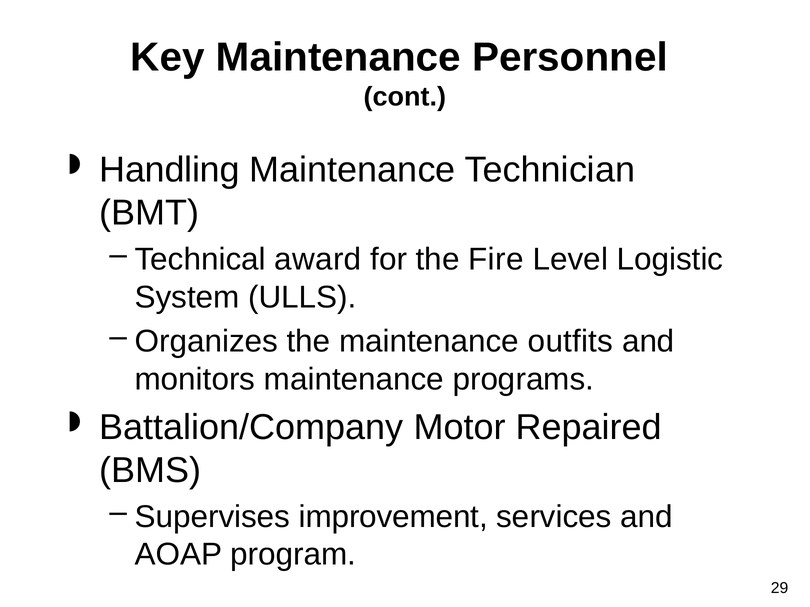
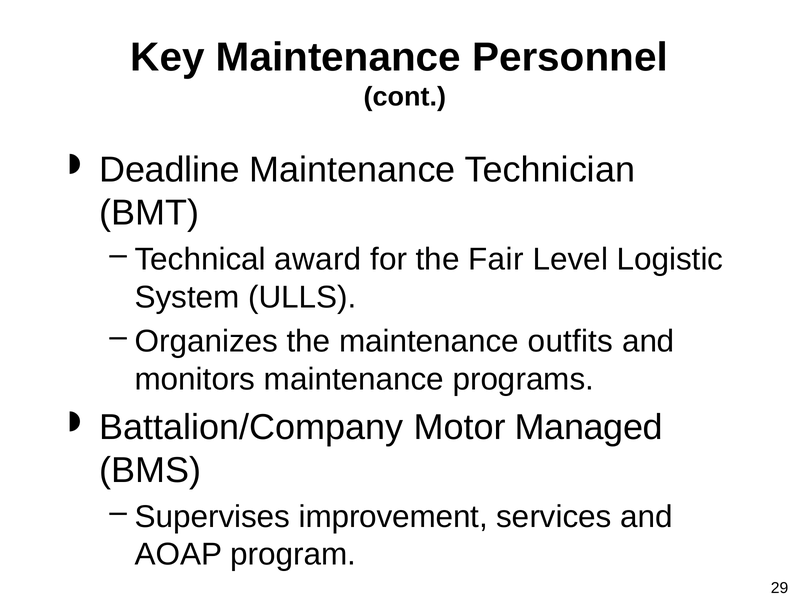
Handling: Handling -> Deadline (169, 170)
Fire: Fire -> Fair (496, 260)
Repaired: Repaired -> Managed (589, 427)
